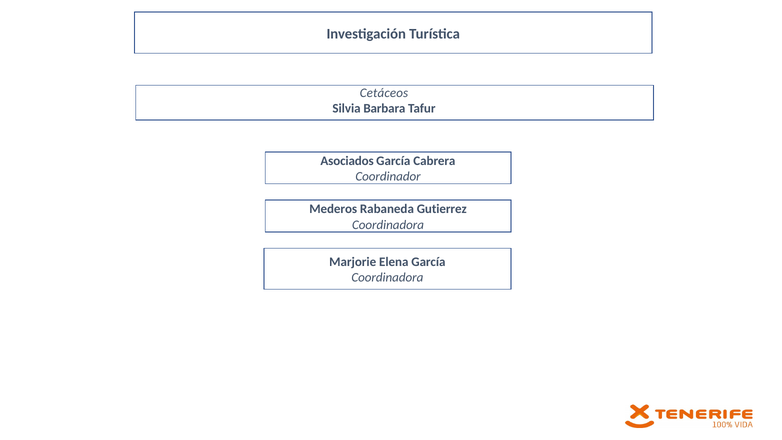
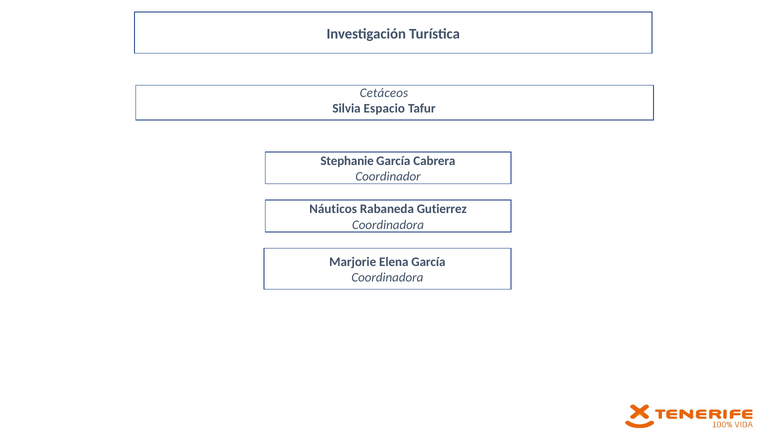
Barbara: Barbara -> Espacio (384, 108)
Asociados: Asociados -> Stephanie (347, 161)
Mederos: Mederos -> Náuticos (333, 209)
